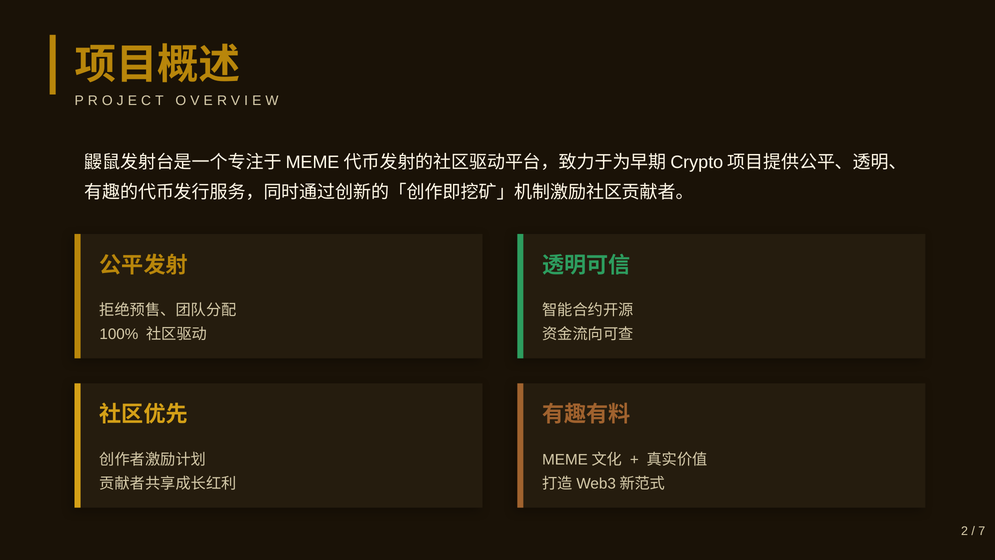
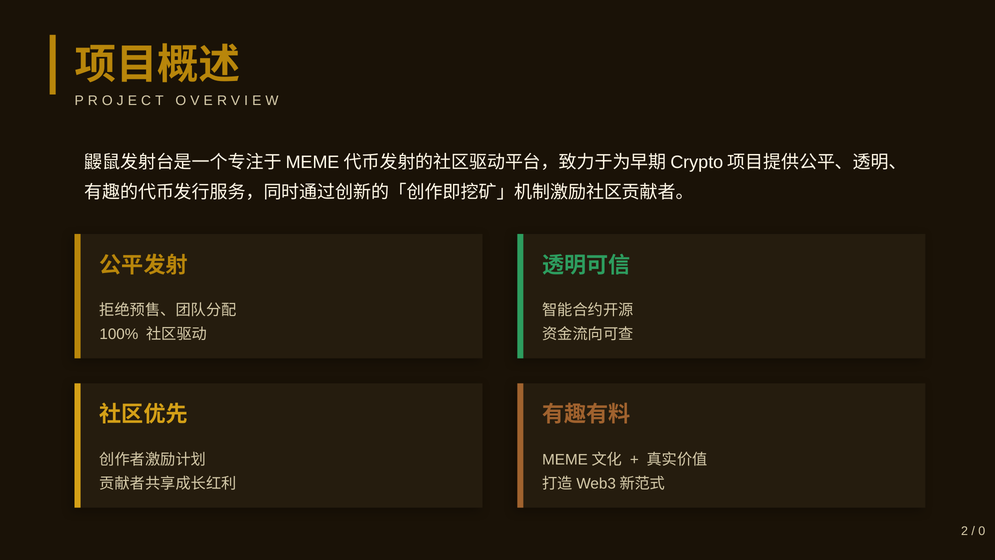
7: 7 -> 0 (982, 531)
